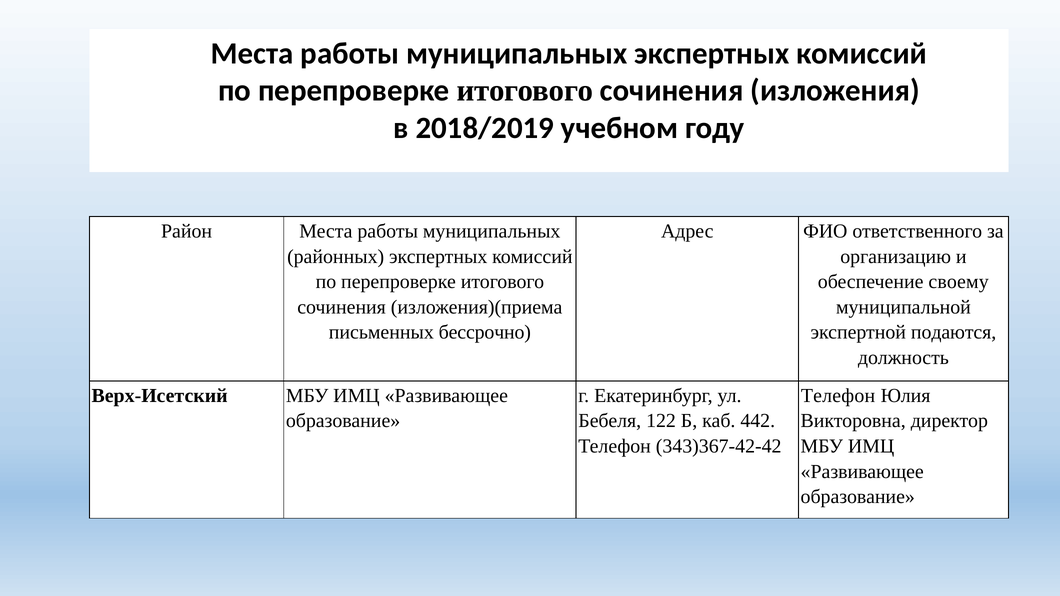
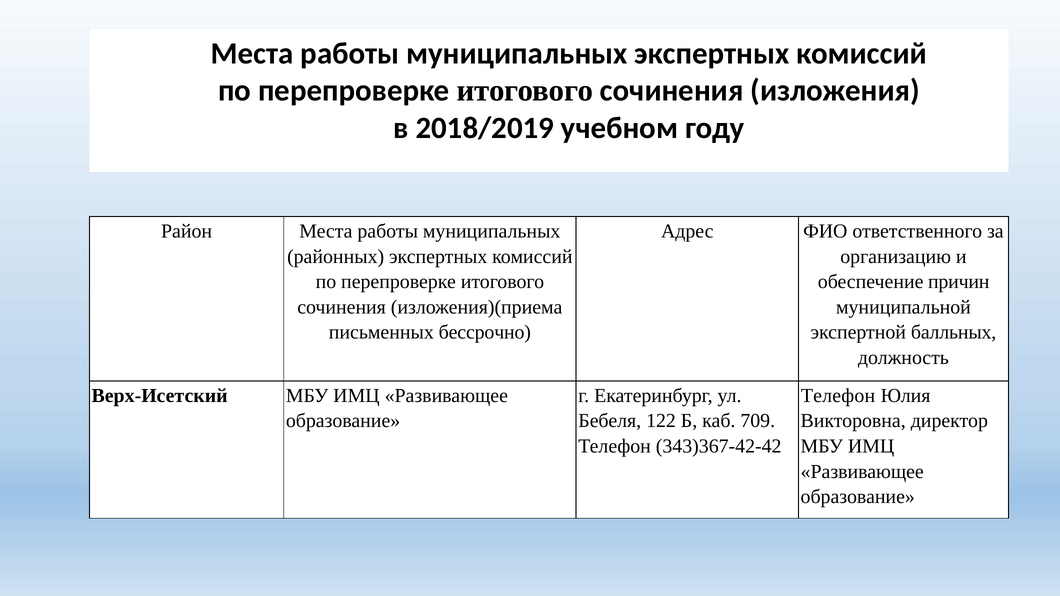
своему: своему -> причин (959, 282)
подаются: подаются -> балльных (954, 332)
442: 442 -> 709 (758, 421)
